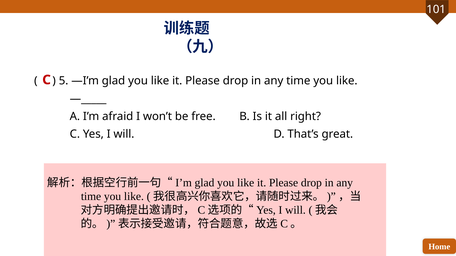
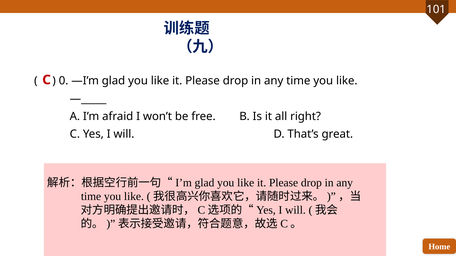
5: 5 -> 0 (64, 81)
